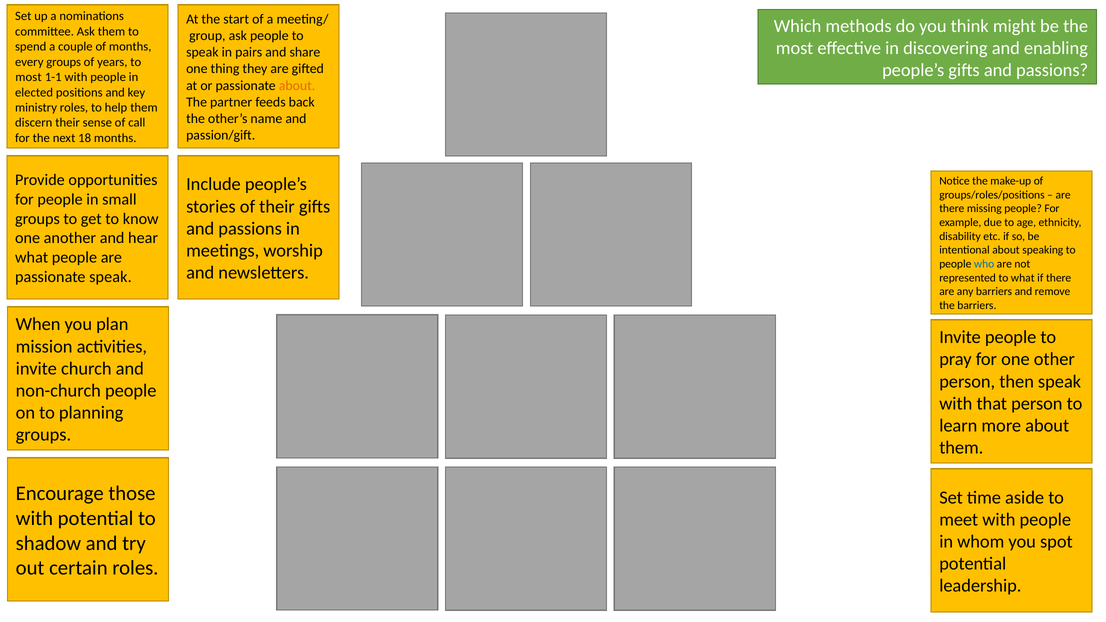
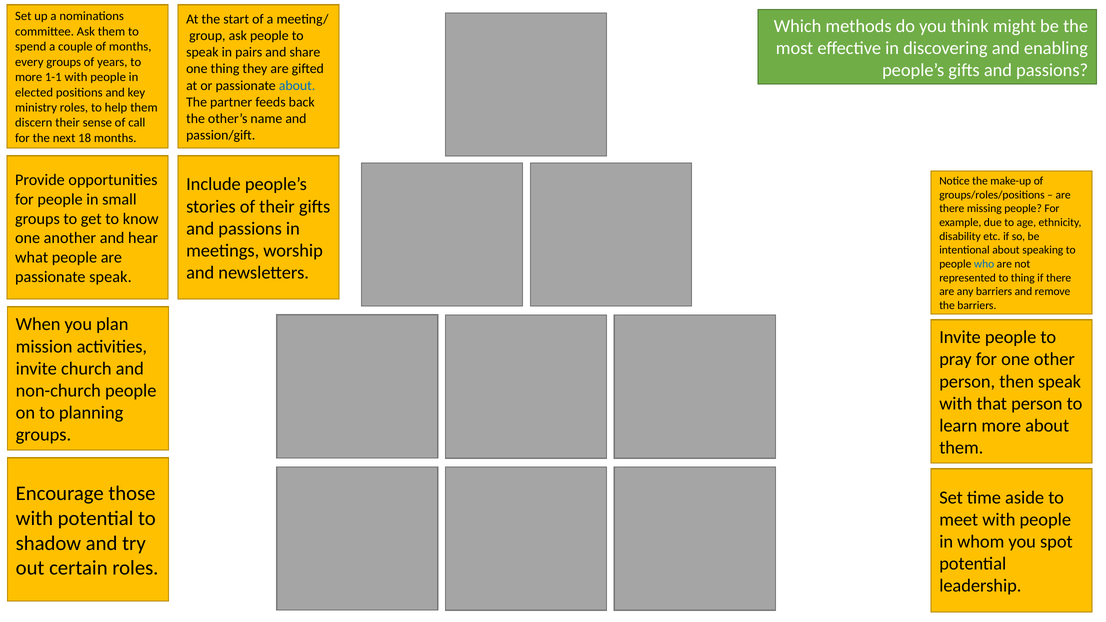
most: most -> more (29, 77)
about colour: orange -> blue (297, 86)
to what: what -> thing (1023, 278)
